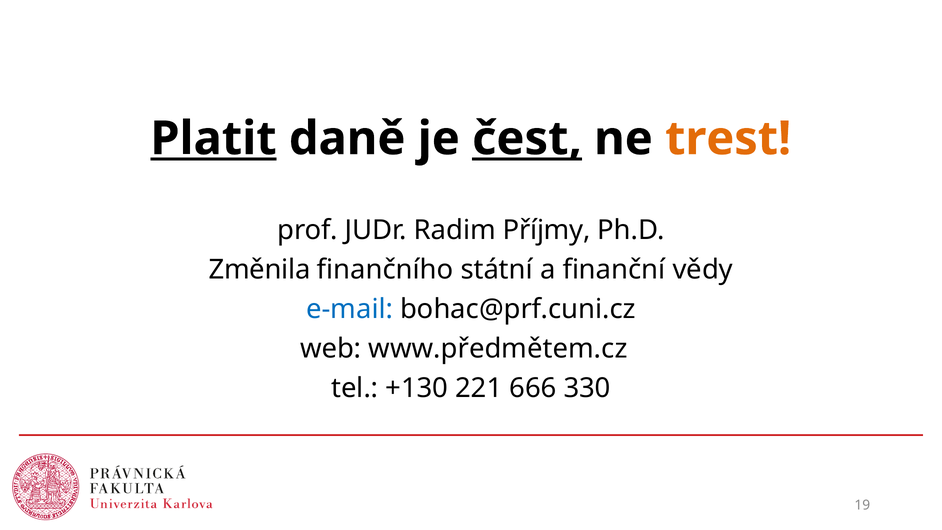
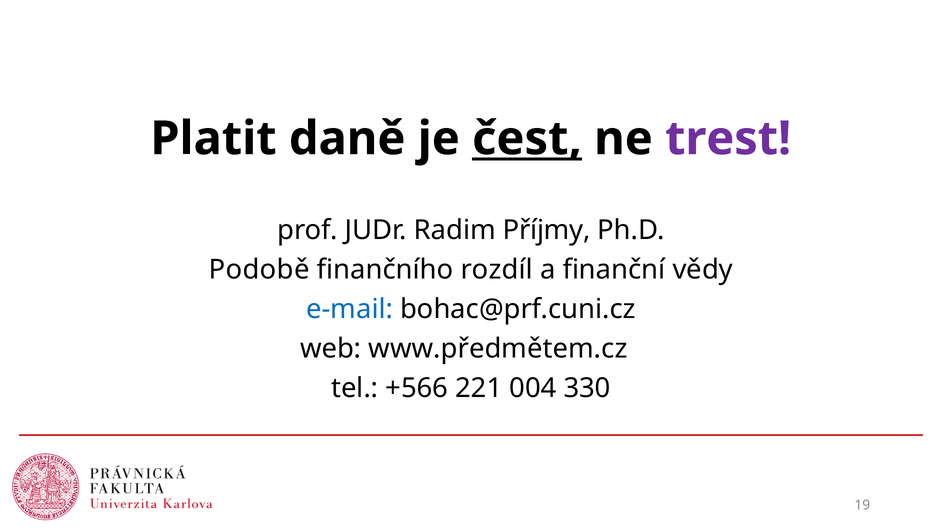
Platit underline: present -> none (213, 139)
trest colour: orange -> purple (728, 139)
Změnila: Změnila -> Podobě (259, 270)
státní: státní -> rozdíl (497, 270)
+130: +130 -> +566 (417, 388)
666: 666 -> 004 (533, 388)
